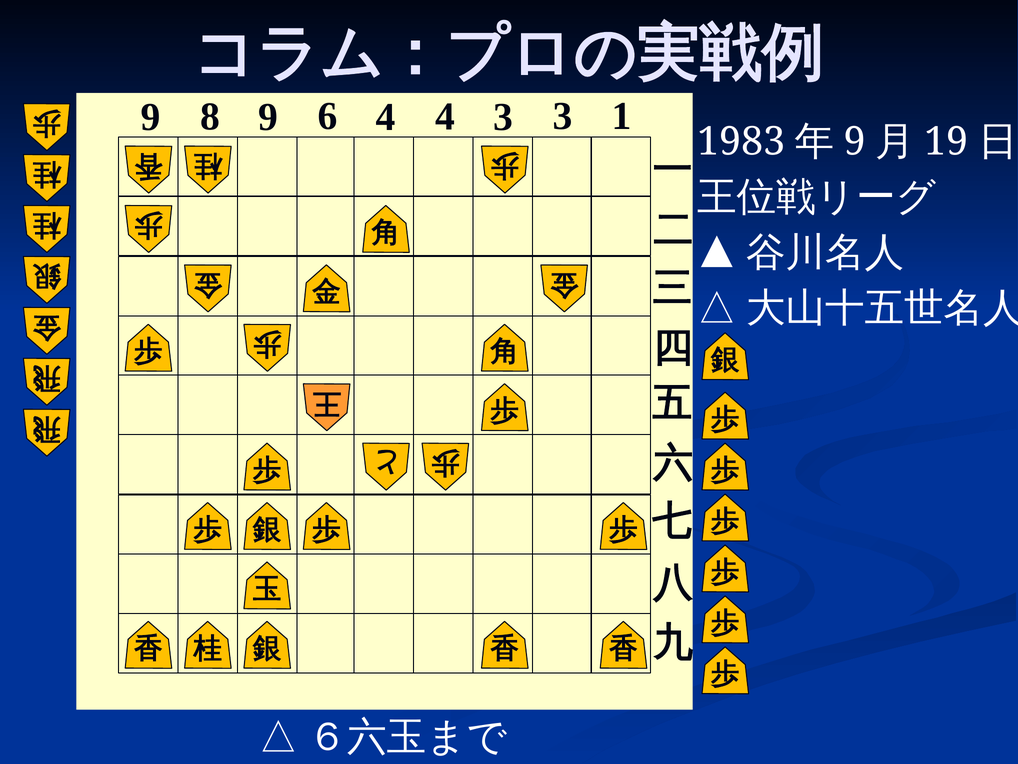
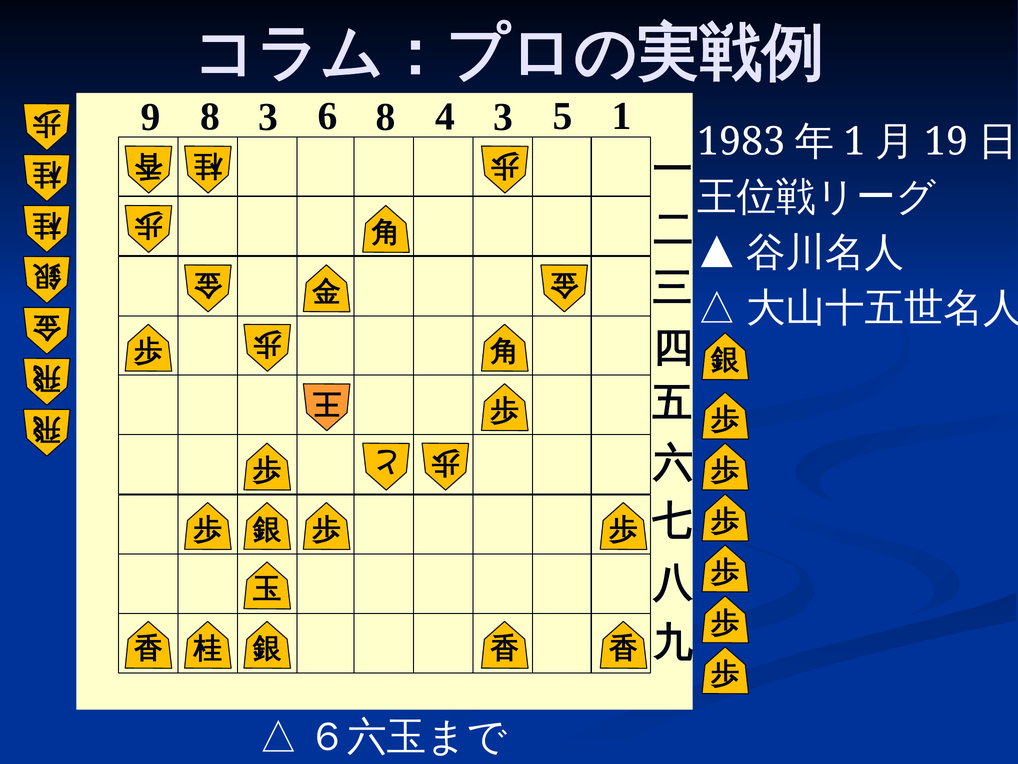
8 9: 9 -> 3 (268, 117)
6 4: 4 -> 8 (386, 117)
3 3: 3 -> 5 (563, 116)
9: 9 -> 1 (855, 142)
